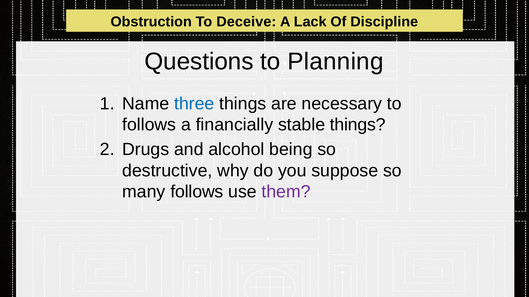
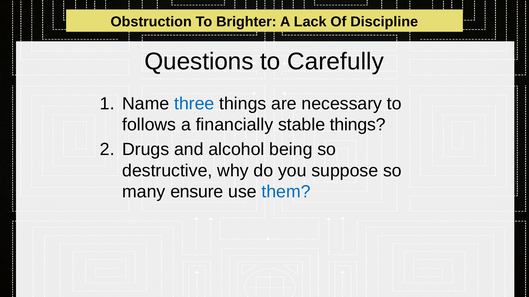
Deceive: Deceive -> Brighter (246, 22)
Planning: Planning -> Carefully (336, 62)
many follows: follows -> ensure (197, 192)
them colour: purple -> blue (286, 192)
